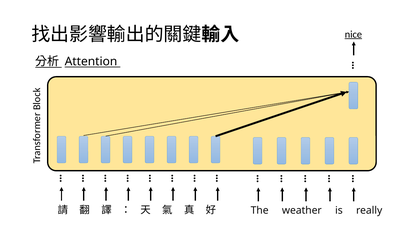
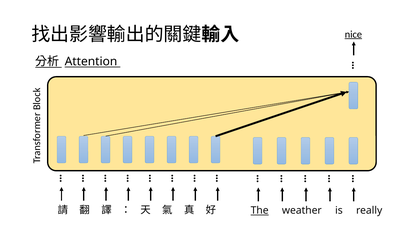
The underline: none -> present (260, 210)
